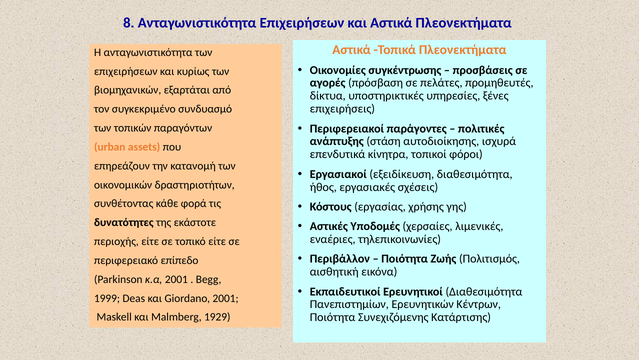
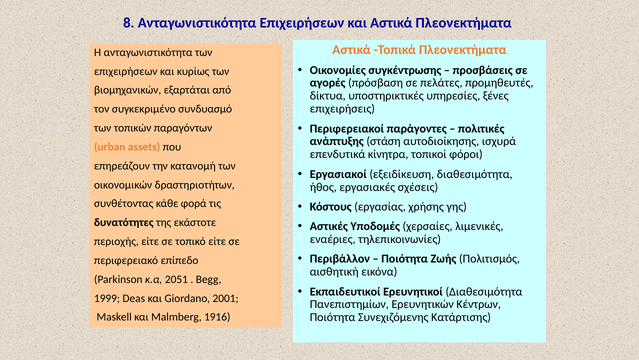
κ.α 2001: 2001 -> 2051 (176, 279)
1929: 1929 -> 1916 (217, 317)
